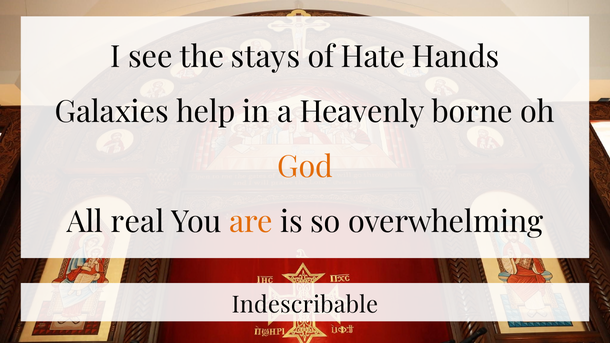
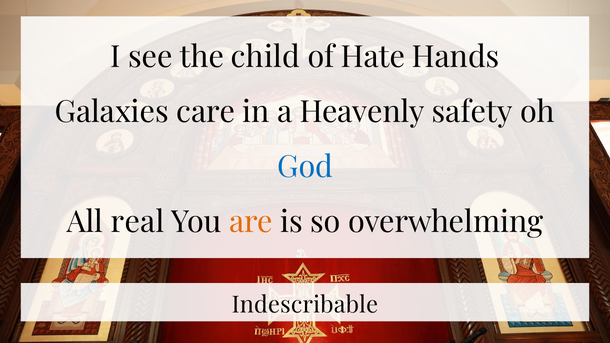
stays: stays -> child (265, 57)
help: help -> care (206, 112)
borne: borne -> safety (472, 112)
God colour: orange -> blue (305, 167)
